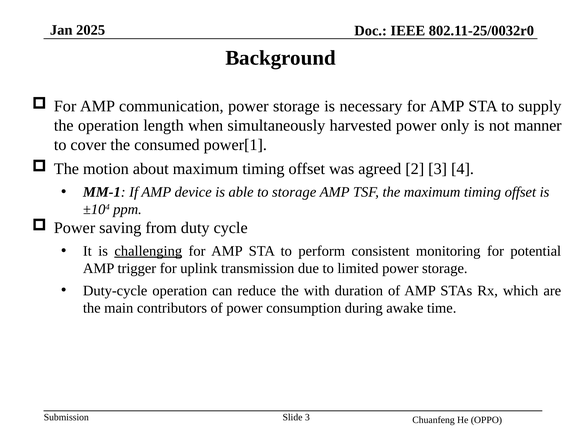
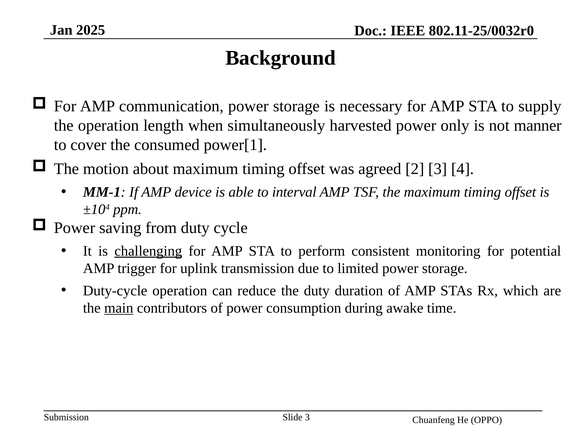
to storage: storage -> interval (294, 192)
the with: with -> duty (317, 291)
main underline: none -> present (119, 309)
